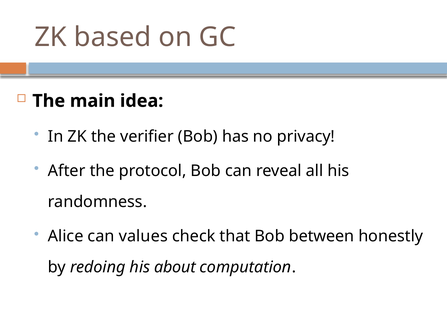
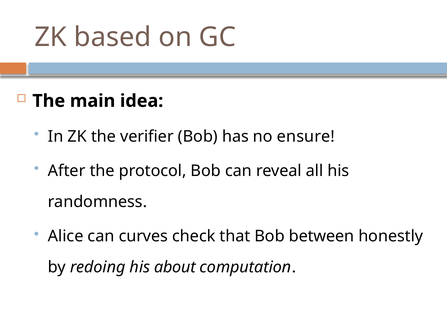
privacy: privacy -> ensure (306, 136)
values: values -> curves (143, 236)
